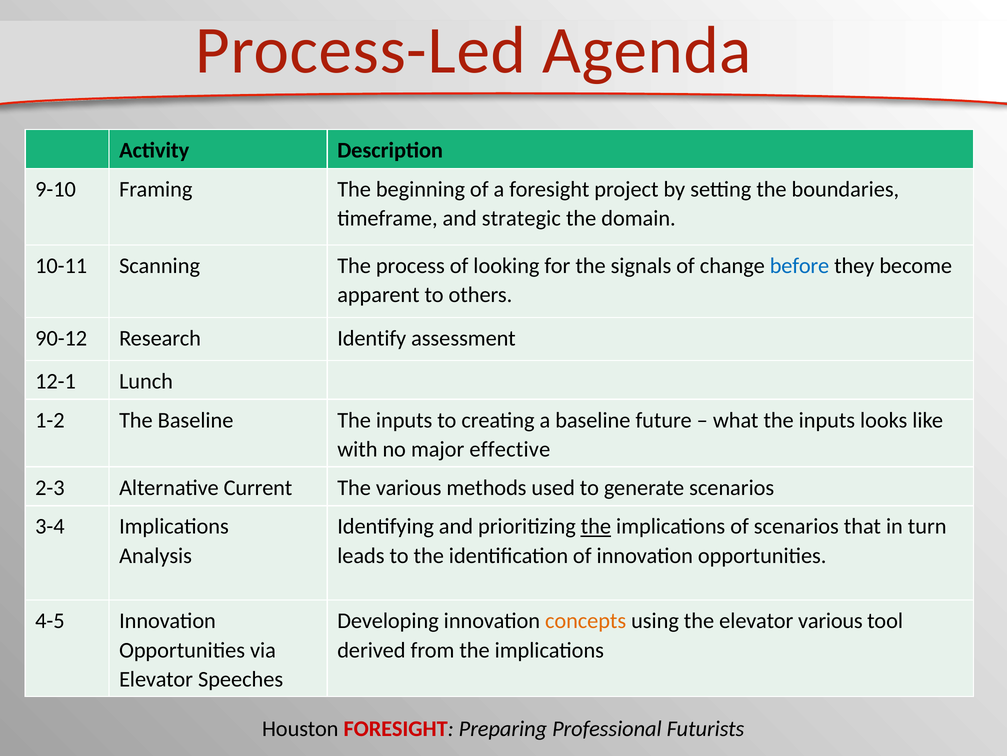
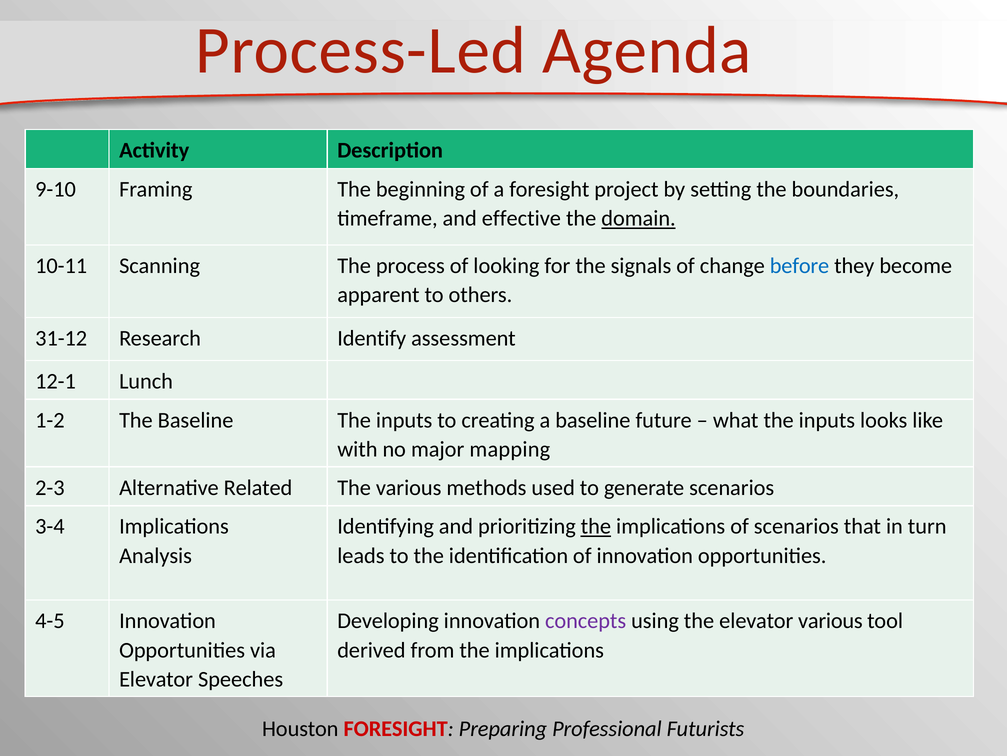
strategic: strategic -> effective (521, 218)
domain underline: none -> present (639, 218)
90-12: 90-12 -> 31-12 (61, 338)
effective: effective -> mapping (510, 449)
Current: Current -> Related (258, 487)
concepts colour: orange -> purple (586, 620)
